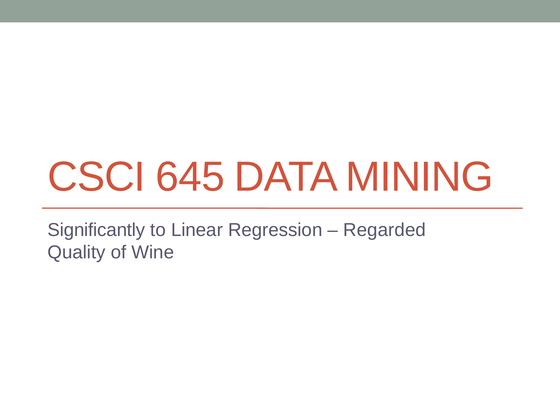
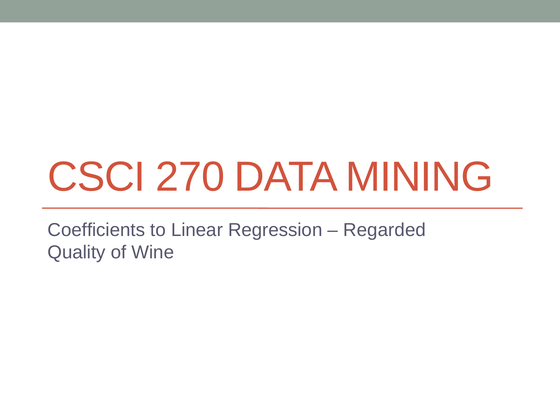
645: 645 -> 270 (190, 177)
Significantly: Significantly -> Coefficients (96, 230)
